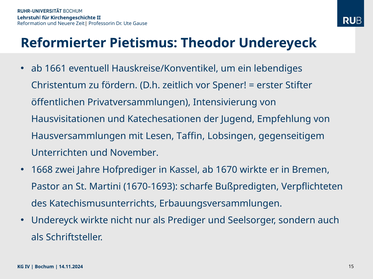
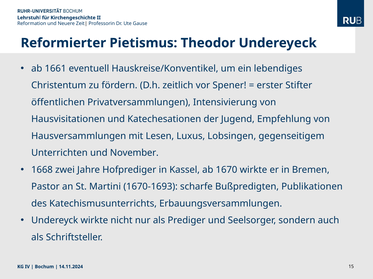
Taffin: Taffin -> Luxus (191, 136)
Verpflichteten: Verpflichteten -> Publikationen (312, 187)
